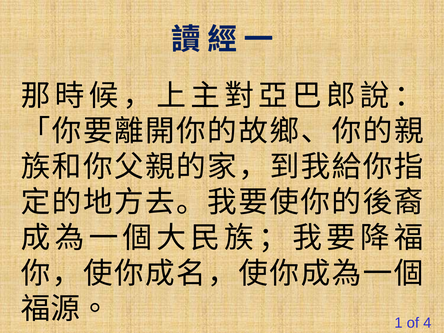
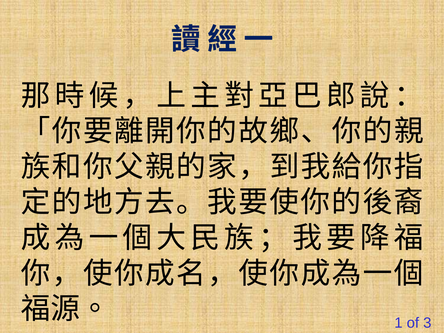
4: 4 -> 3 (427, 323)
